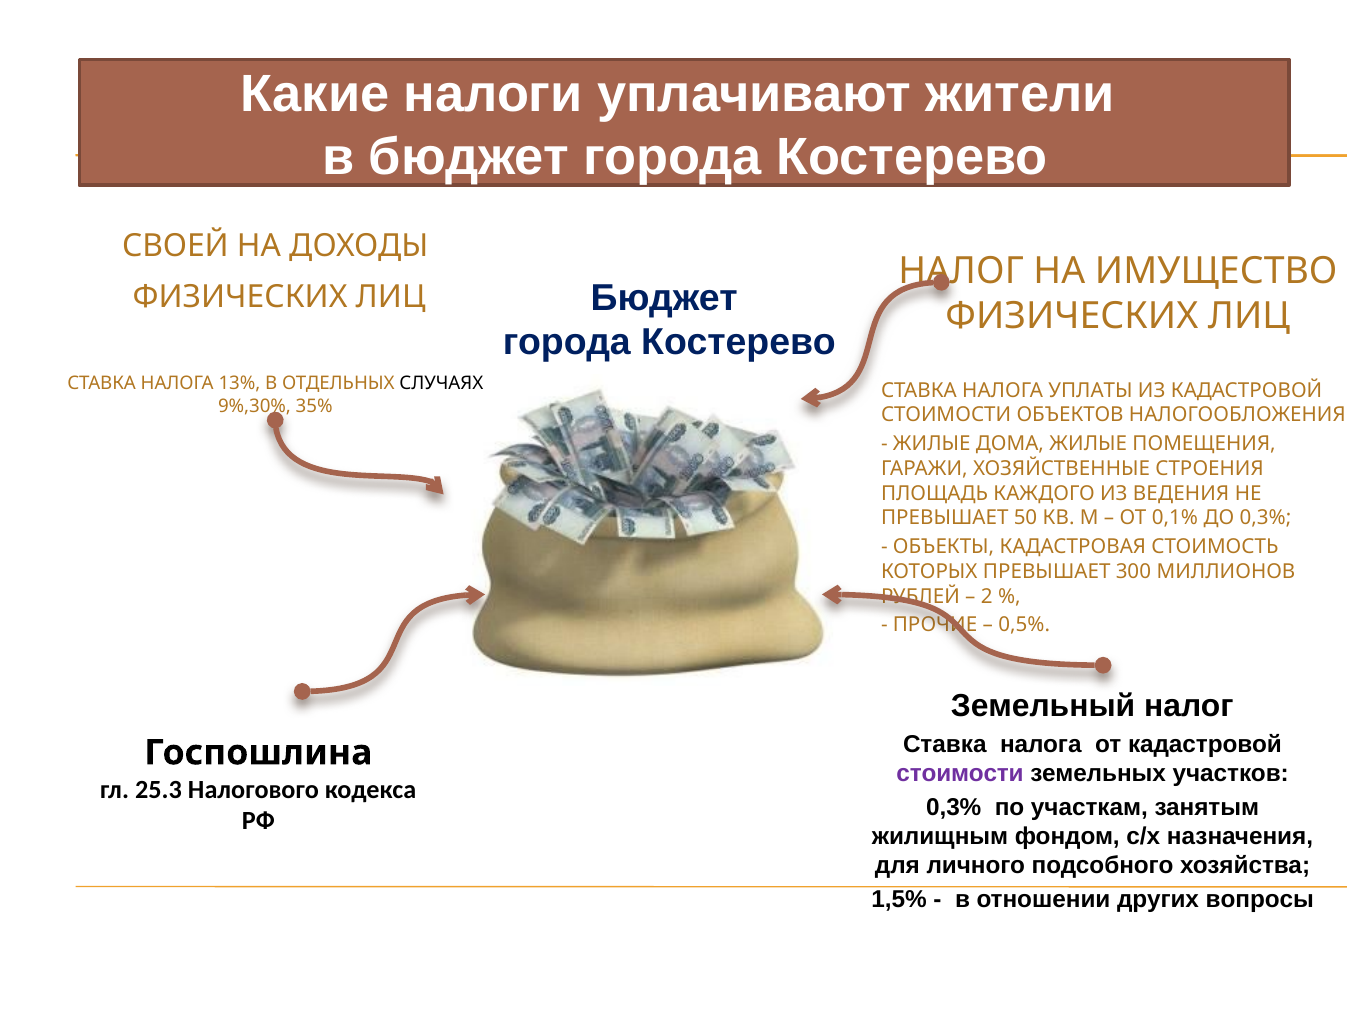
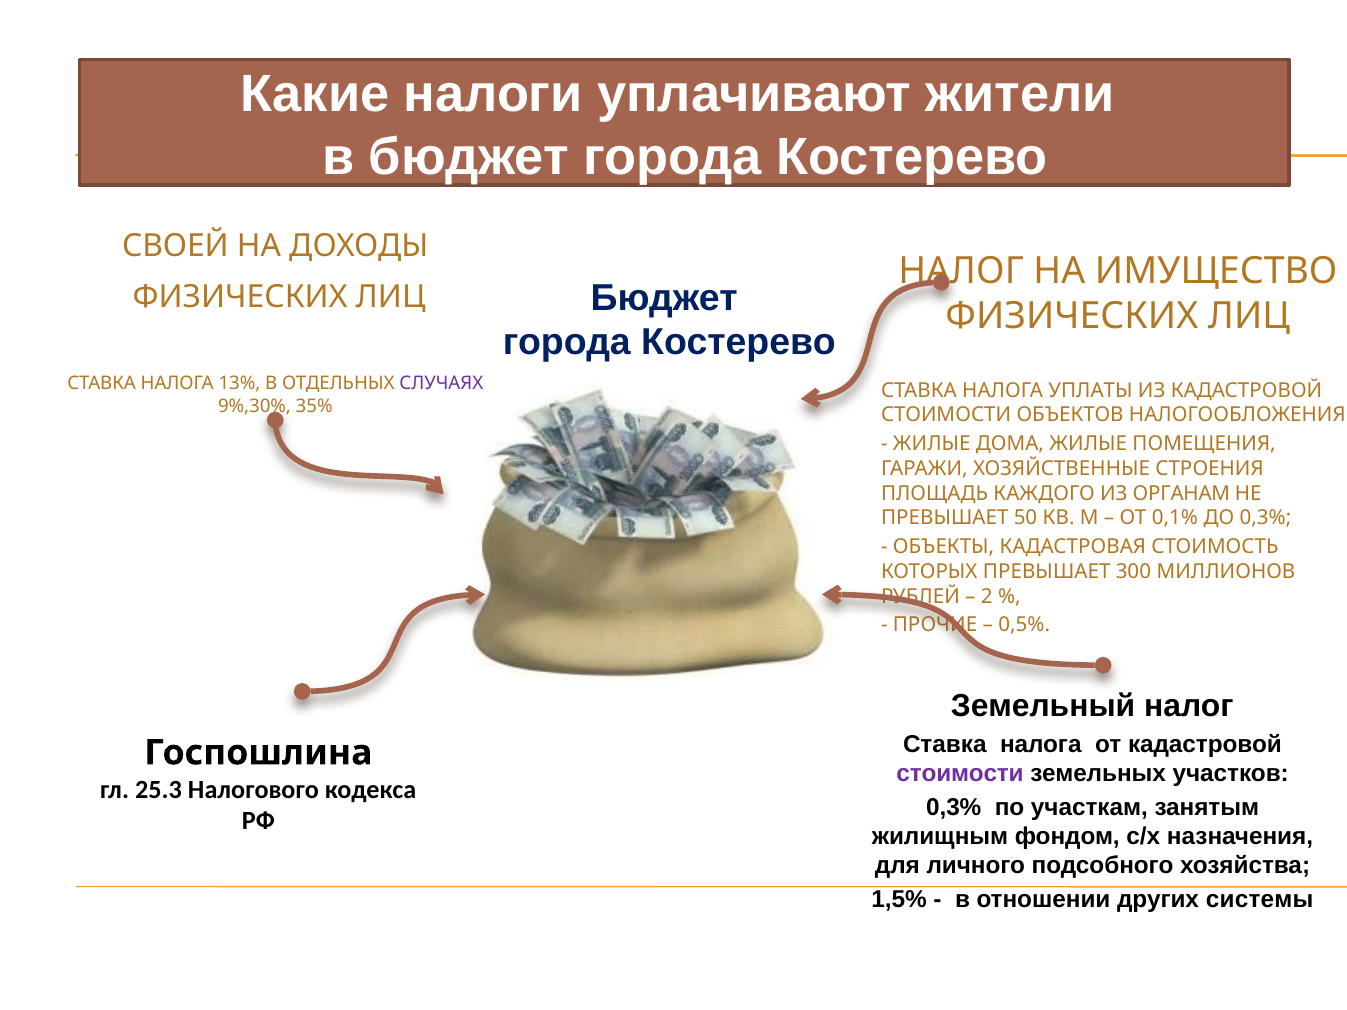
СЛУЧАЯХ colour: black -> purple (441, 384)
ВЕДЕНИЯ: ВЕДЕНИЯ -> ОРГАНАМ (1181, 493)
вопросы: вопросы -> системы (1260, 899)
